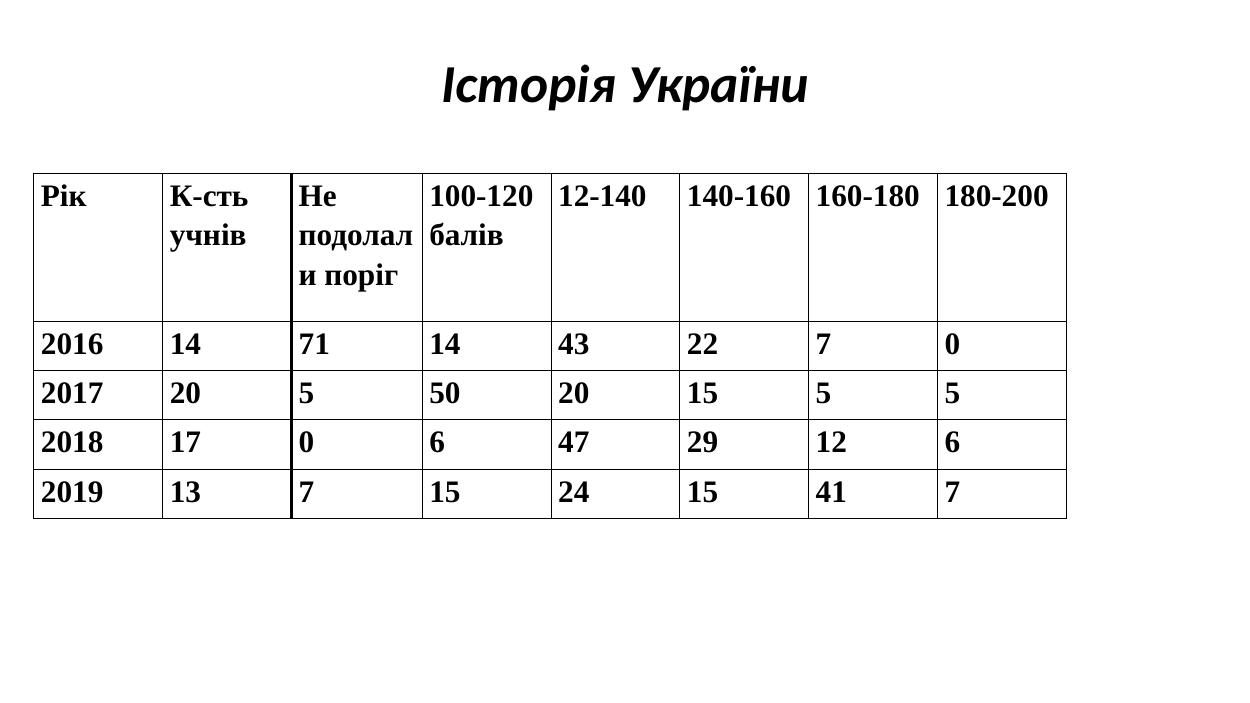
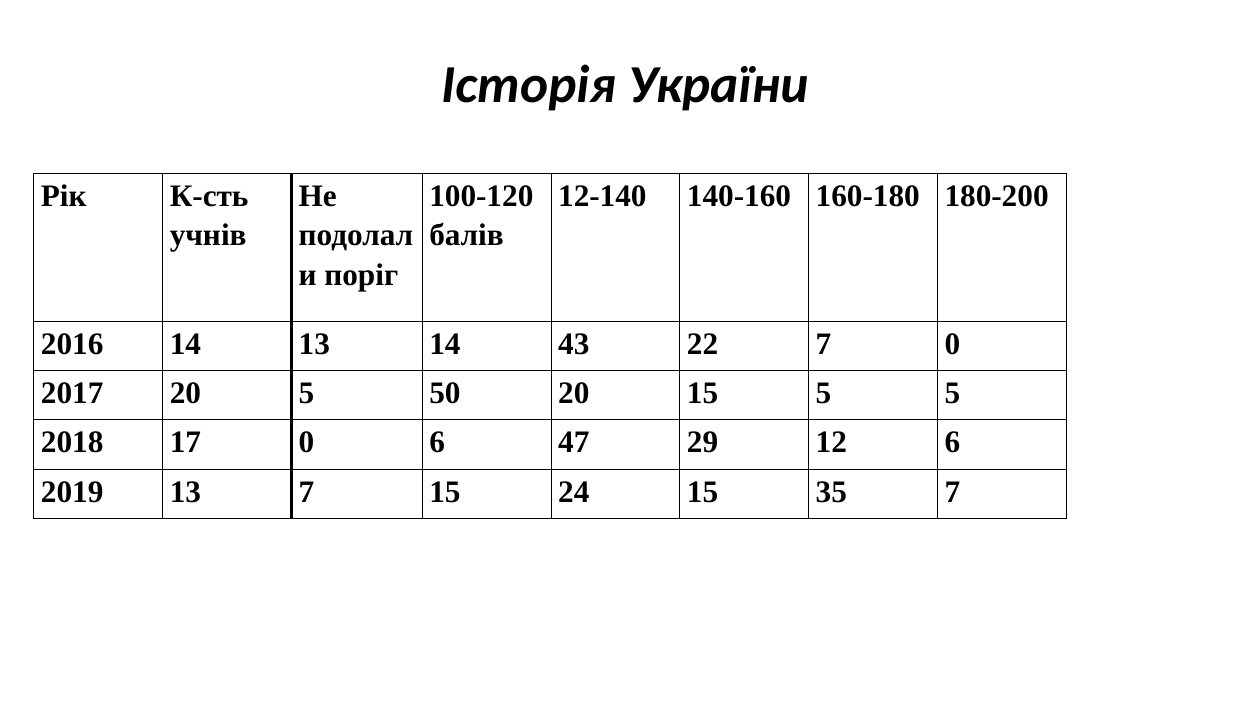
14 71: 71 -> 13 (314, 344)
41: 41 -> 35 (831, 492)
